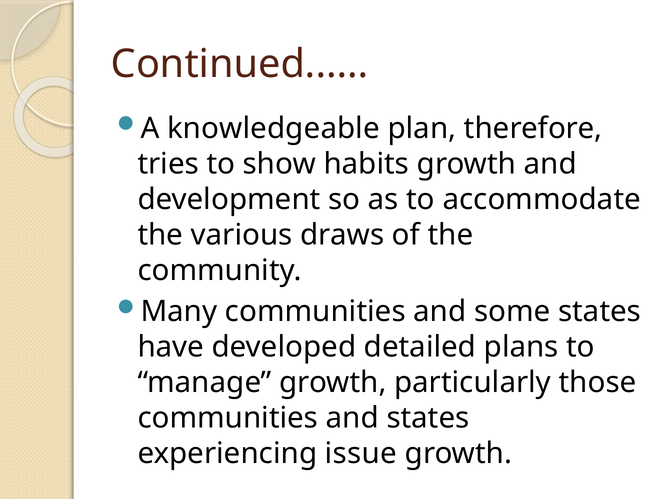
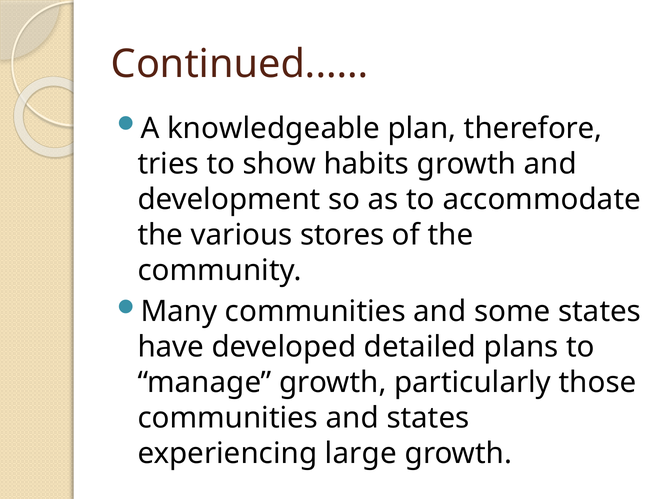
draws: draws -> stores (342, 235)
issue: issue -> large (361, 453)
